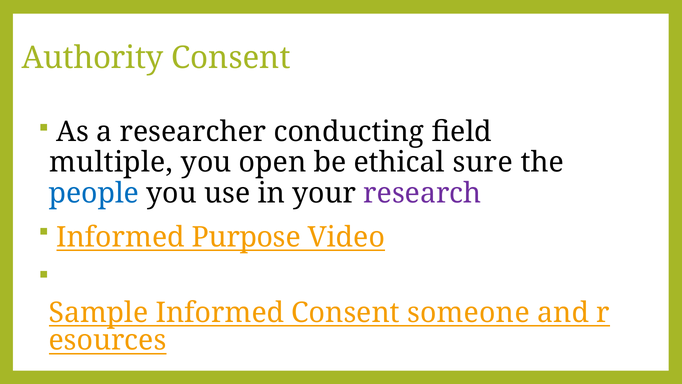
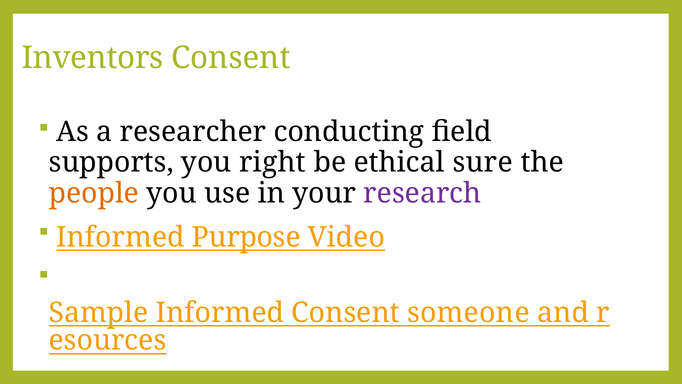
Authority: Authority -> Inventors (93, 58)
multiple: multiple -> supports (111, 162)
open: open -> right (272, 162)
people colour: blue -> orange (94, 193)
